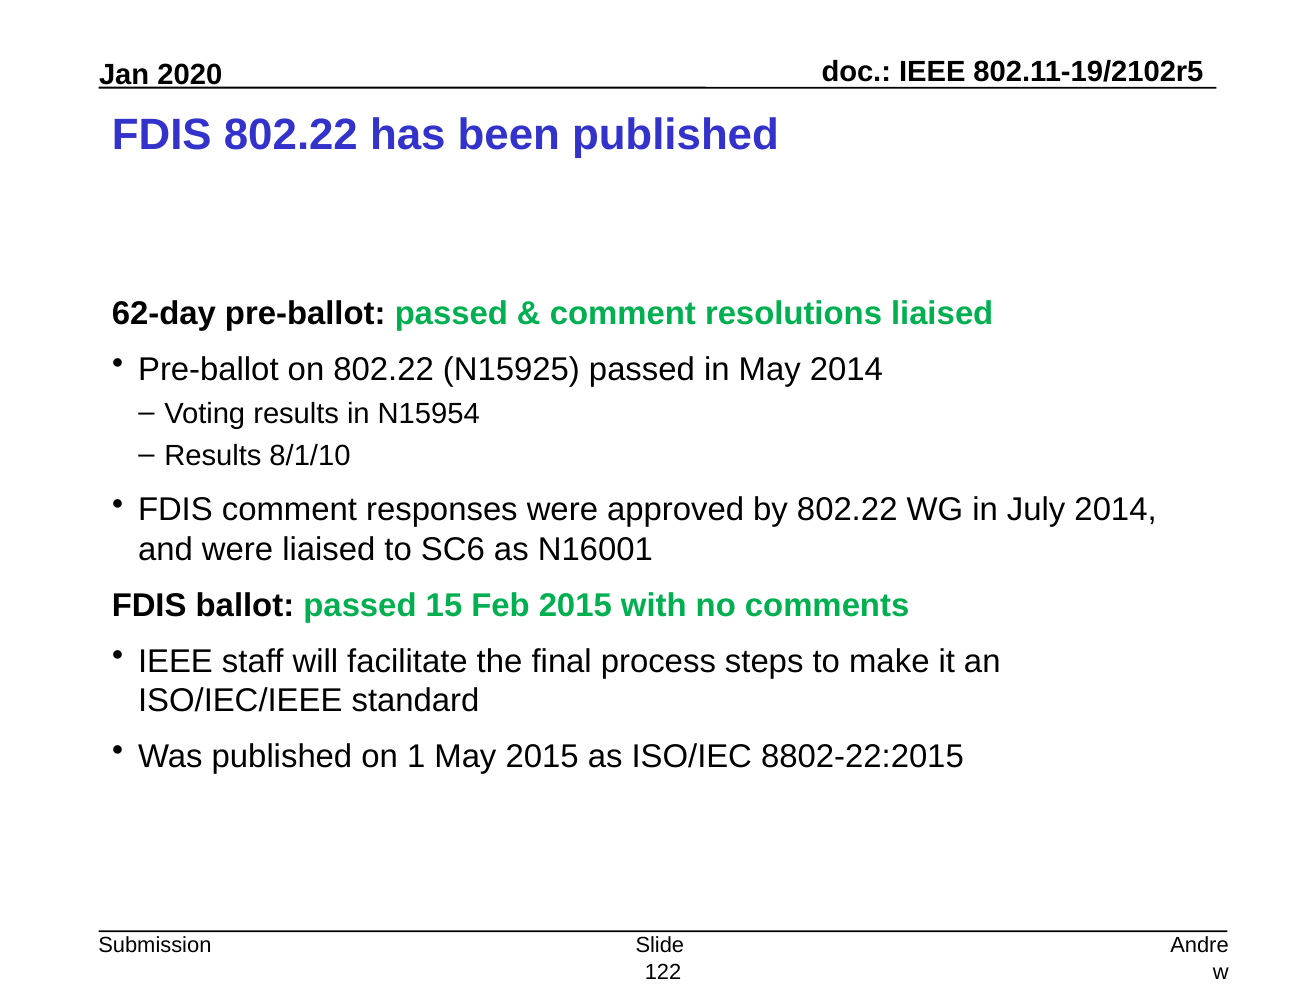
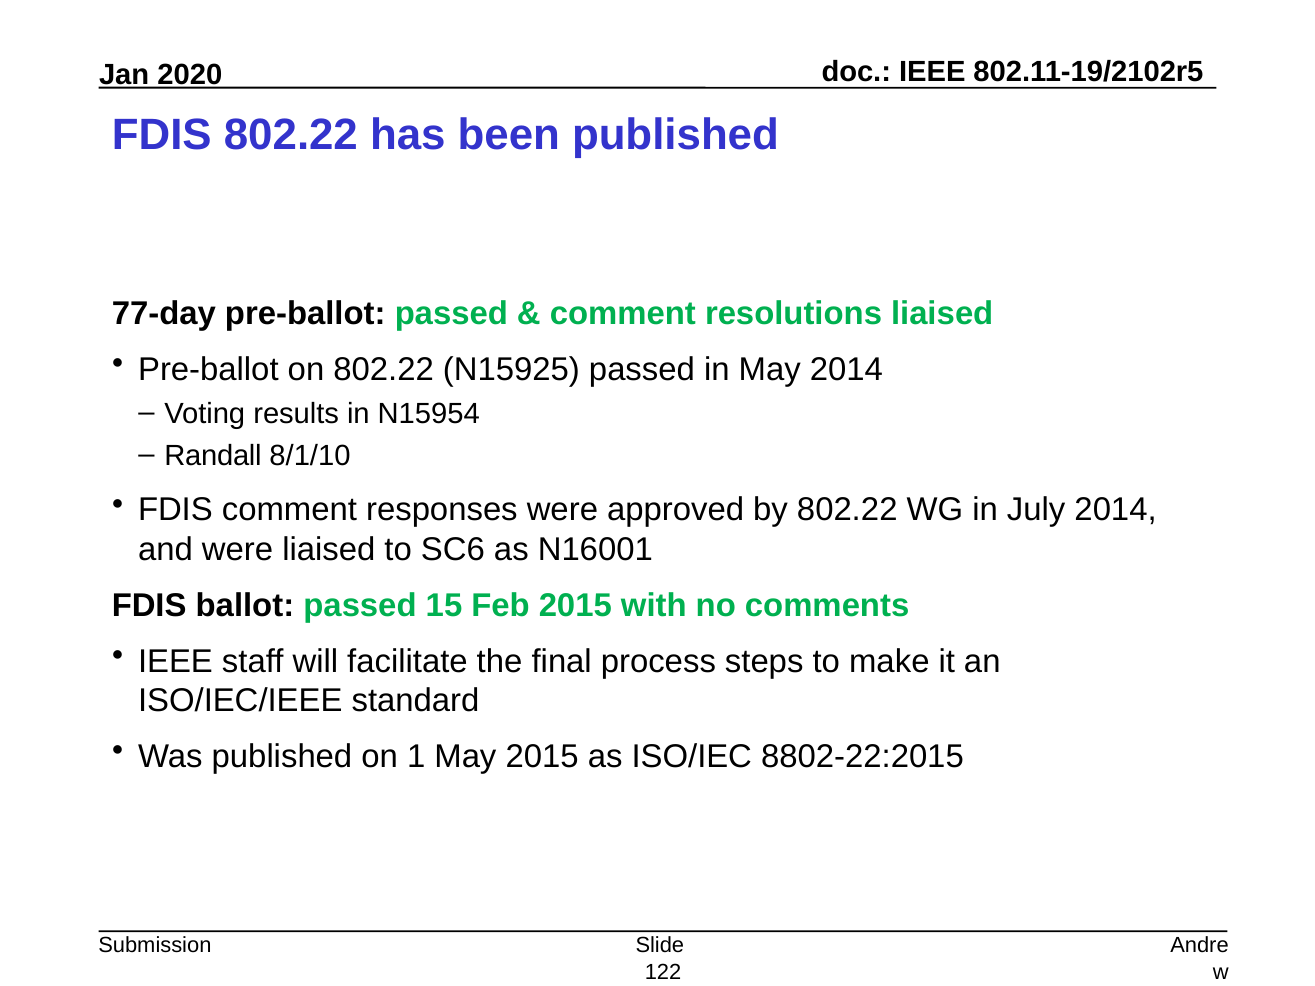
62-day: 62-day -> 77-day (164, 314)
Results: Results -> Randall (213, 456)
